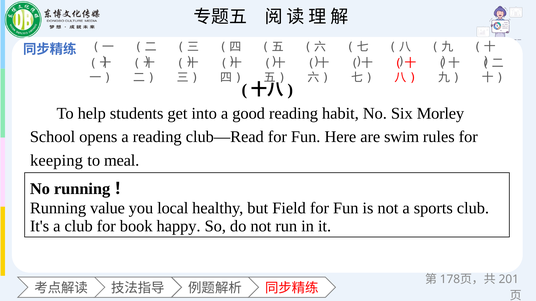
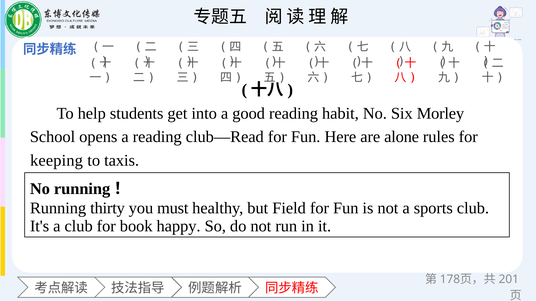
swim: swim -> alone (402, 137)
meal: meal -> taxis (122, 161)
value: value -> thirty (108, 208)
local: local -> must (173, 208)
